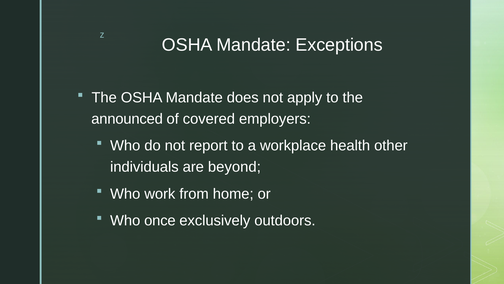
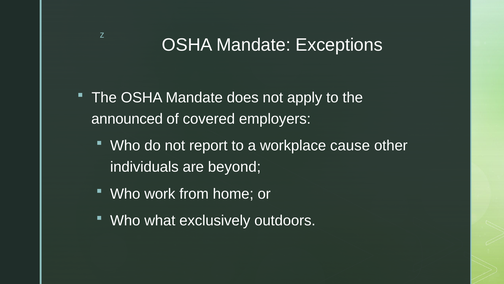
health: health -> cause (350, 146)
once: once -> what (160, 220)
